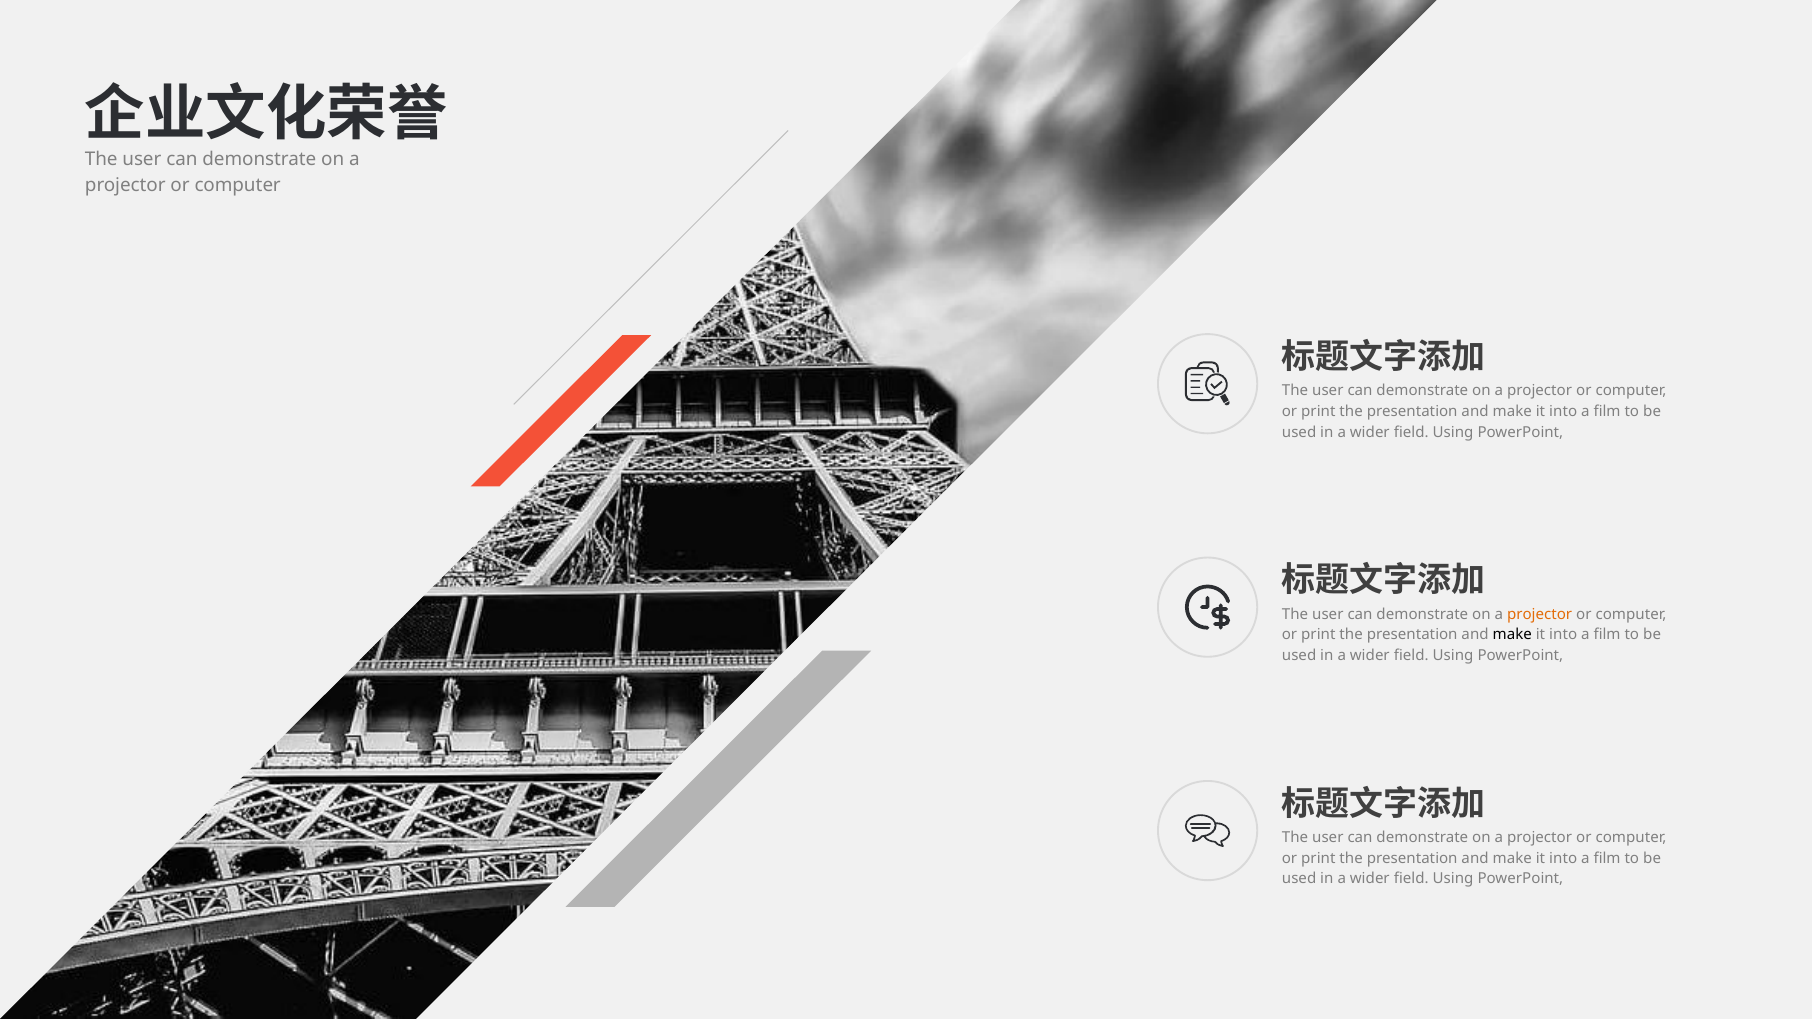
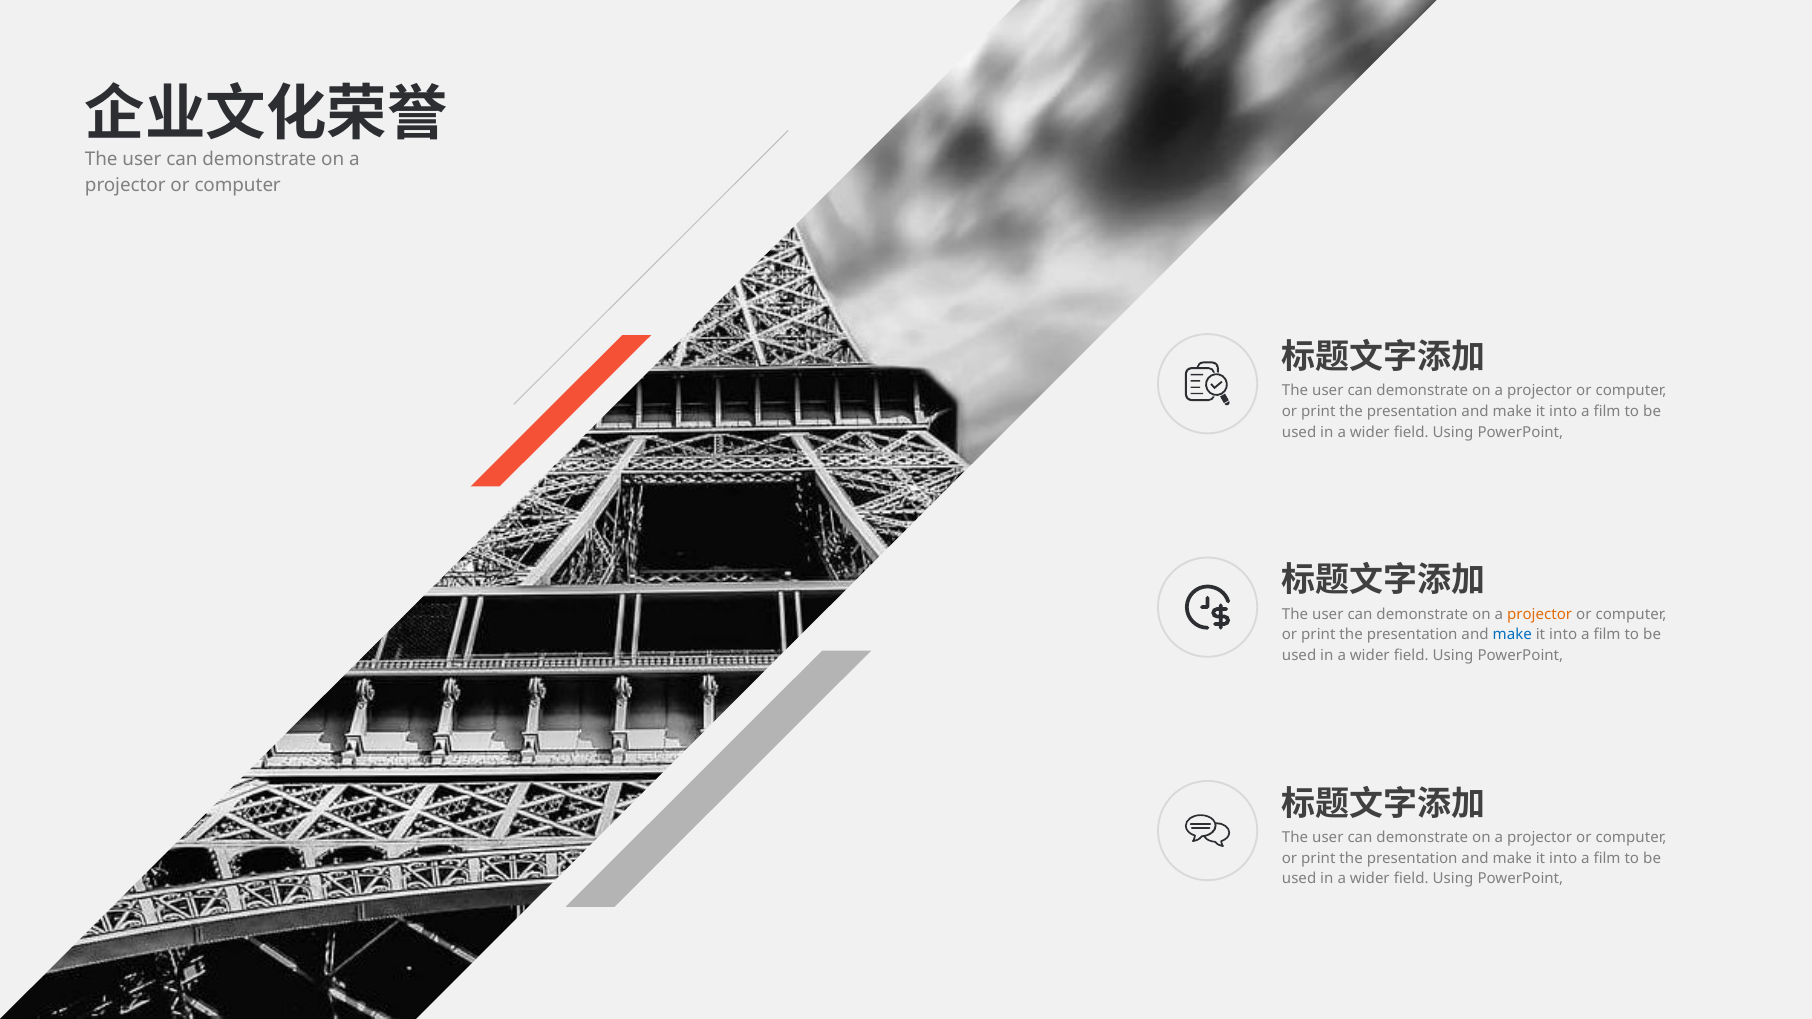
make colour: black -> blue (1512, 635)
